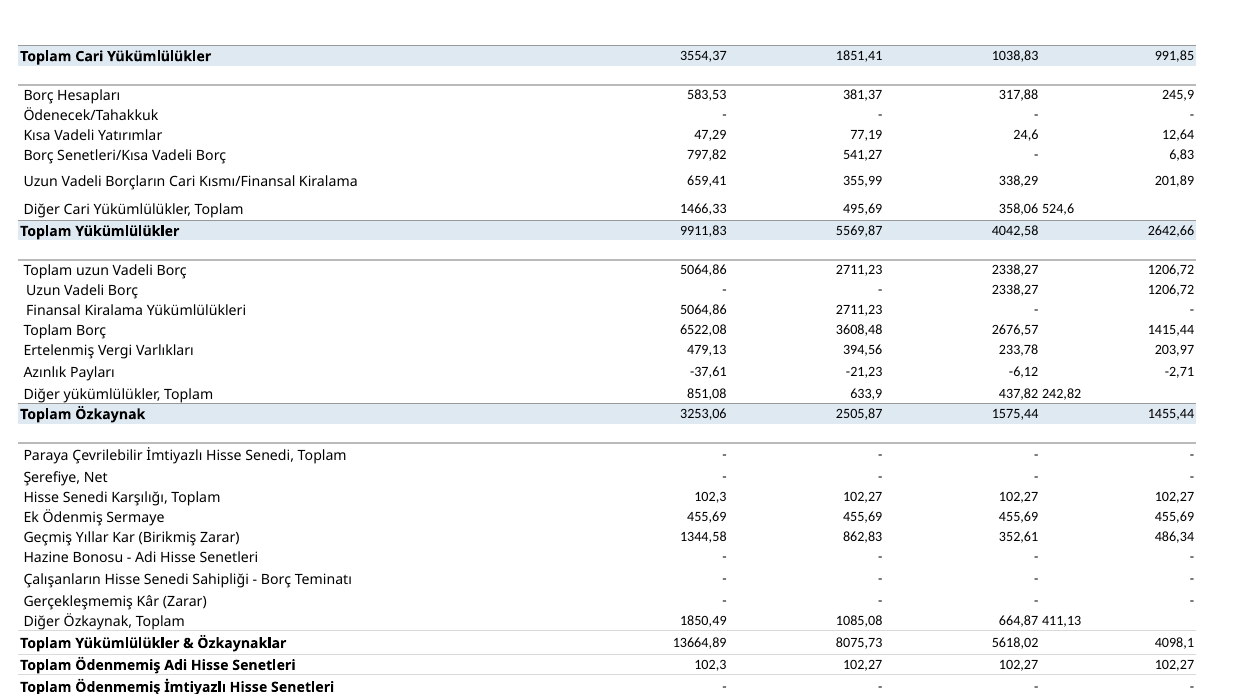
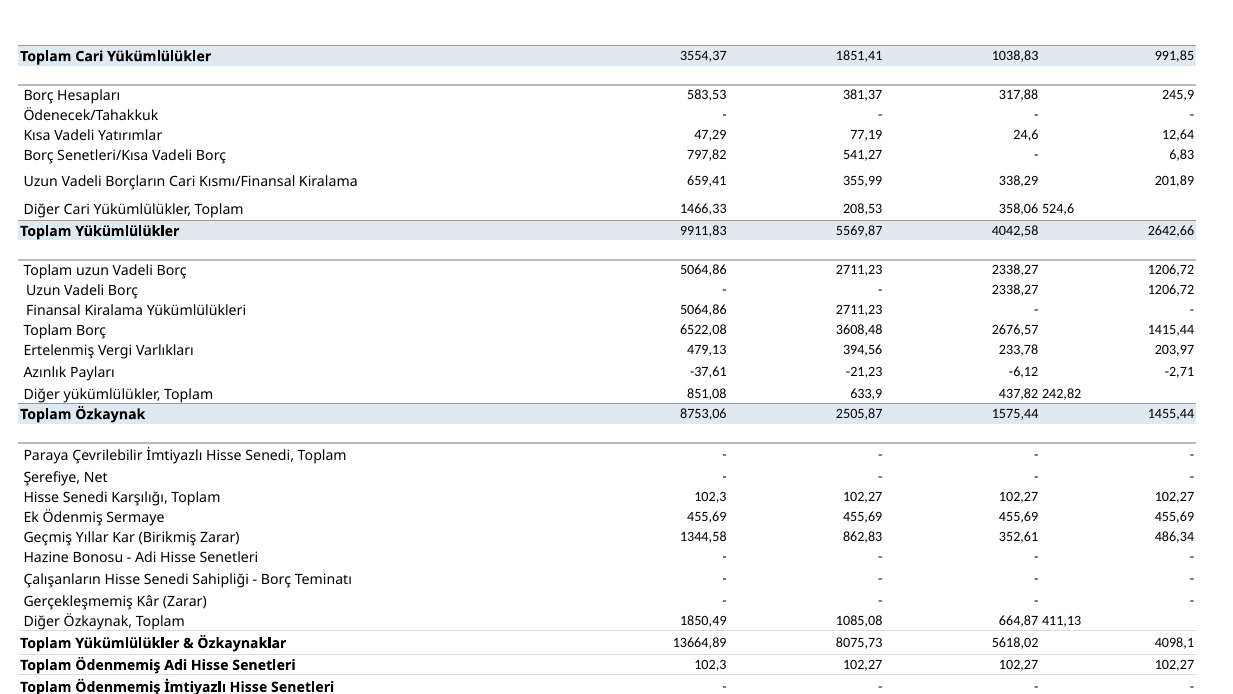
495,69: 495,69 -> 208,53 (863, 209)
3253,06: 3253,06 -> 8753,06 (703, 414)
